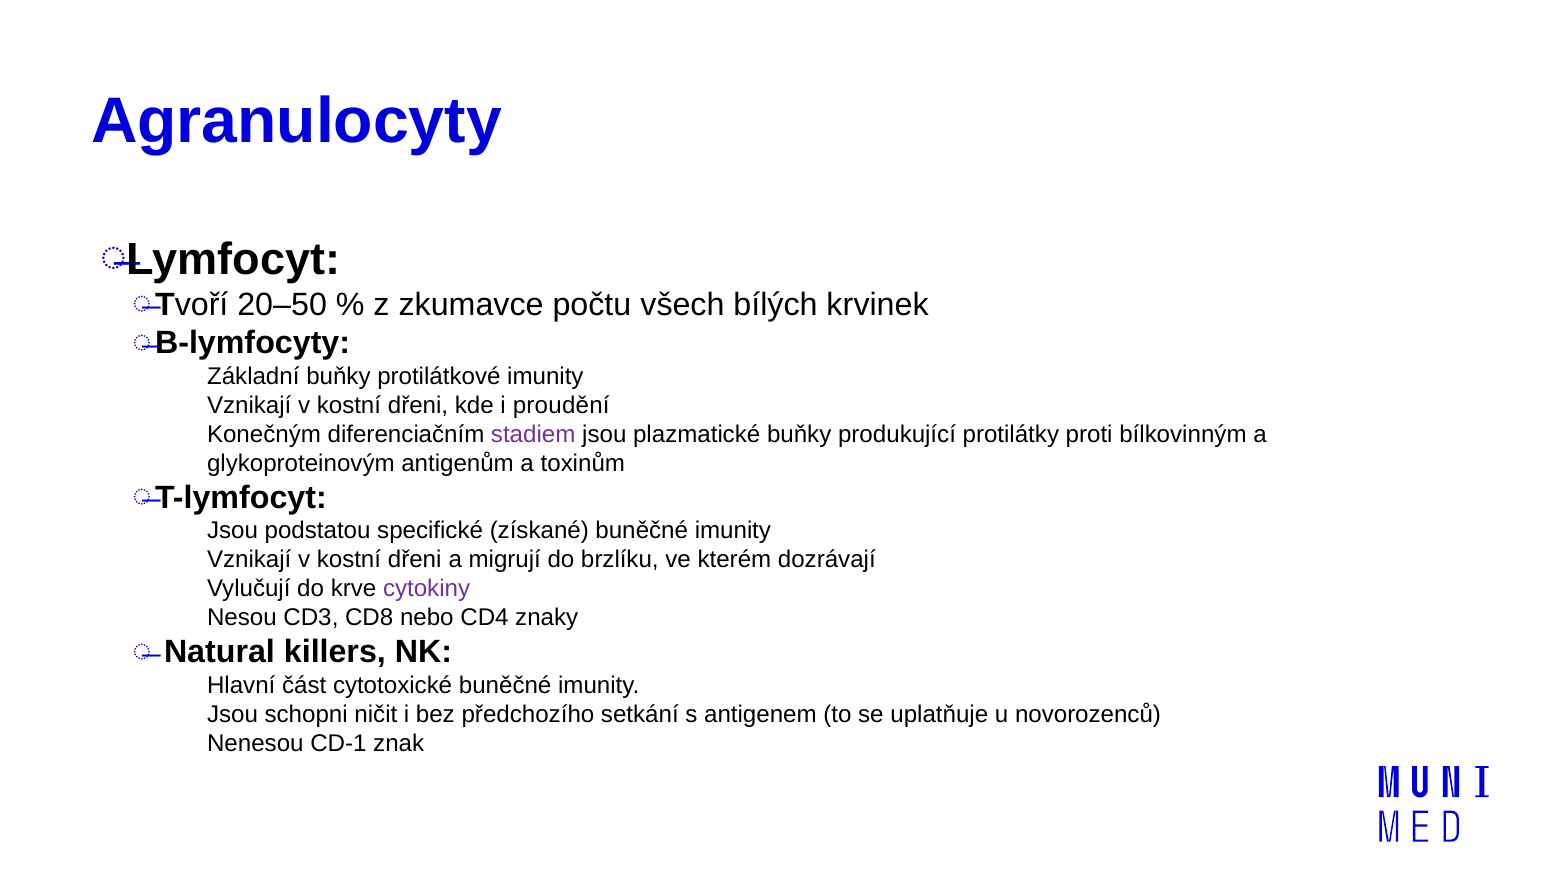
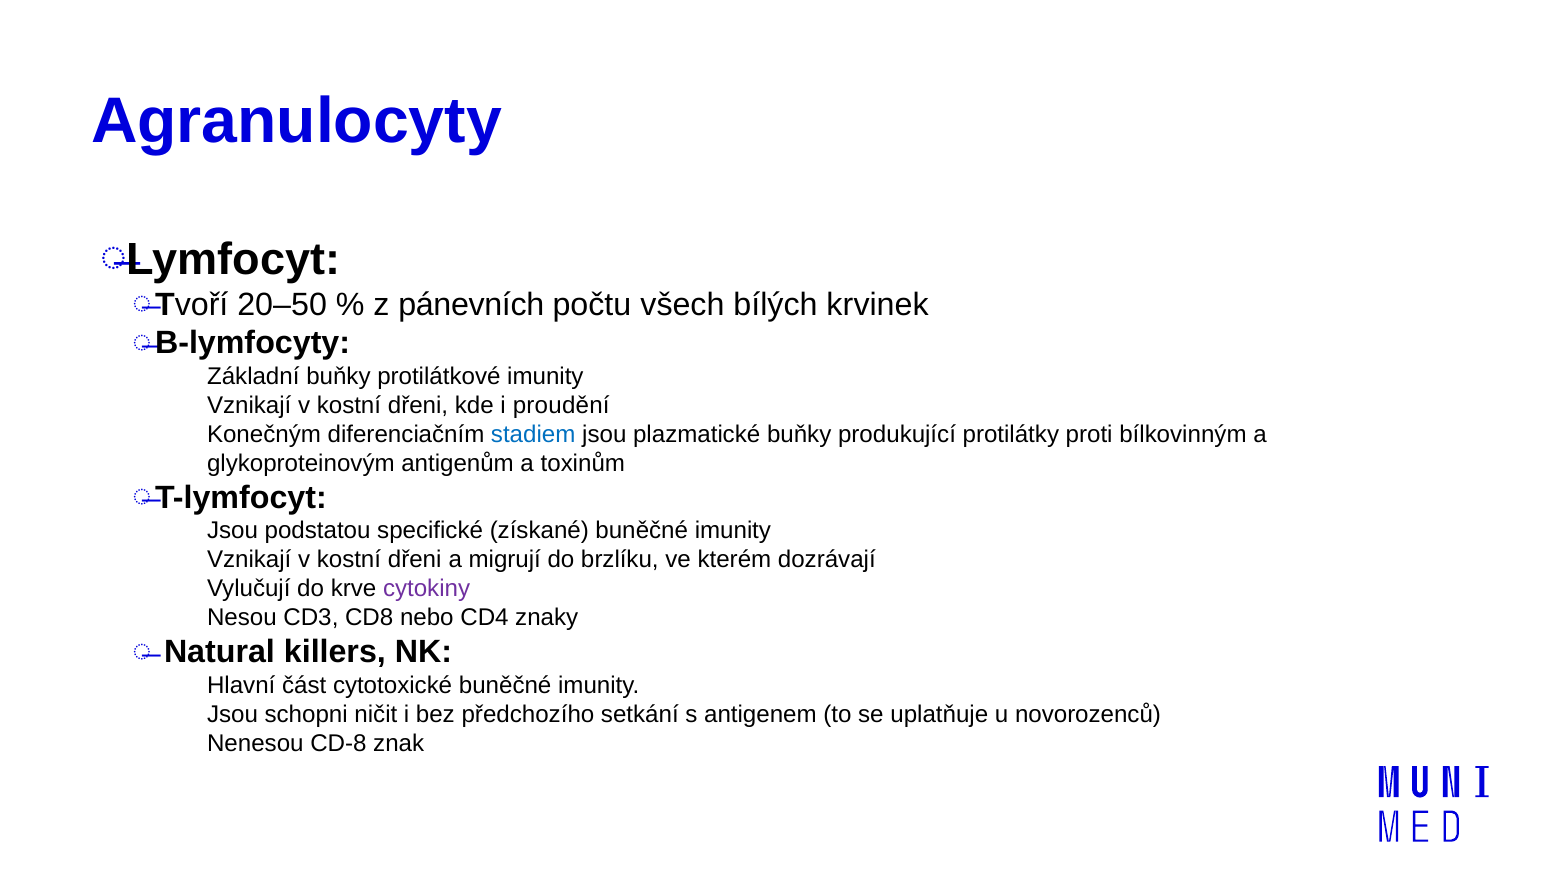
zkumavce: zkumavce -> pánevních (471, 305)
stadiem colour: purple -> blue (533, 434)
CD-1: CD-1 -> CD-8 (338, 743)
